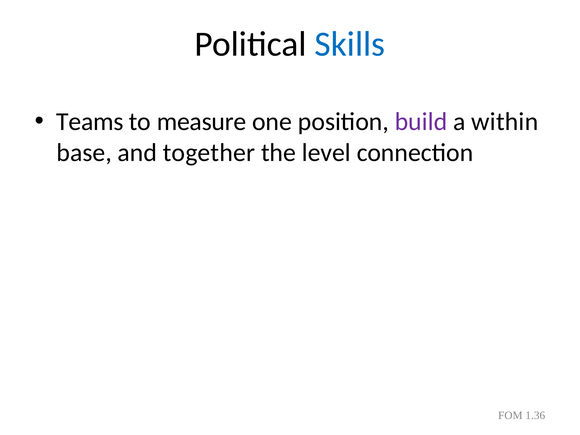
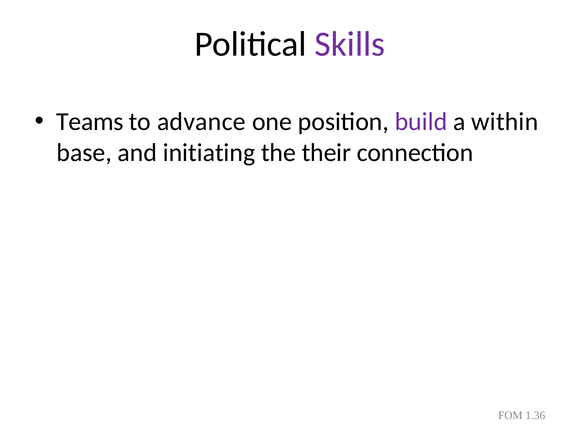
Skills colour: blue -> purple (350, 44)
measure: measure -> advance (201, 122)
together: together -> initiating (209, 153)
level: level -> their (326, 153)
